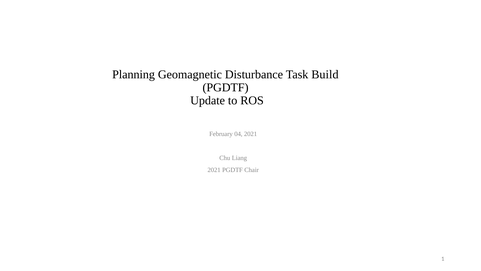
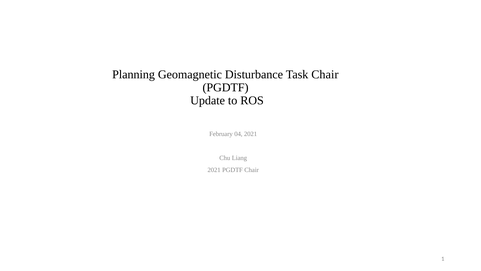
Task Build: Build -> Chair (325, 74)
